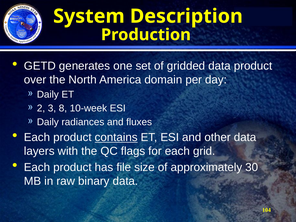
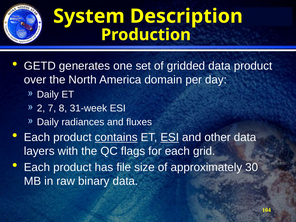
3: 3 -> 7 (52, 108)
10-week: 10-week -> 31-week (88, 108)
ESI underline: none -> present (170, 137)
